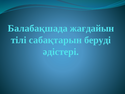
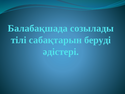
жағдайын: жағдайын -> созылады (92, 28)
